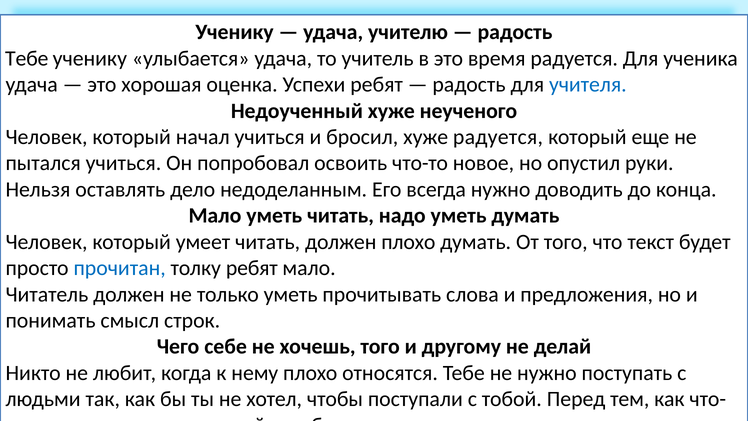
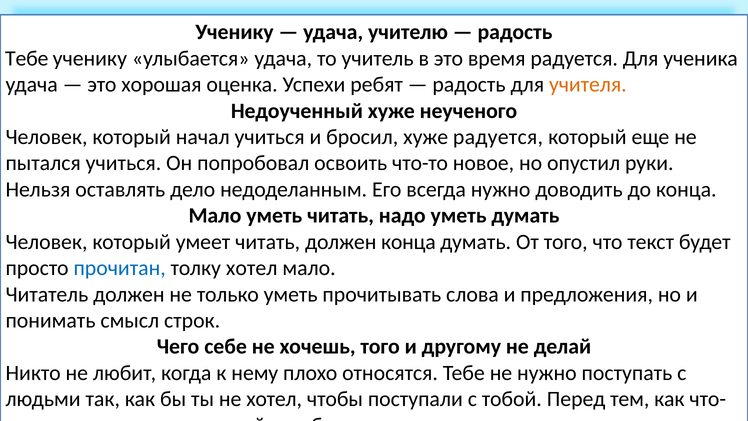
учителя colour: blue -> orange (588, 85)
должен плохо: плохо -> конца (408, 242)
толку ребят: ребят -> хотел (252, 268)
